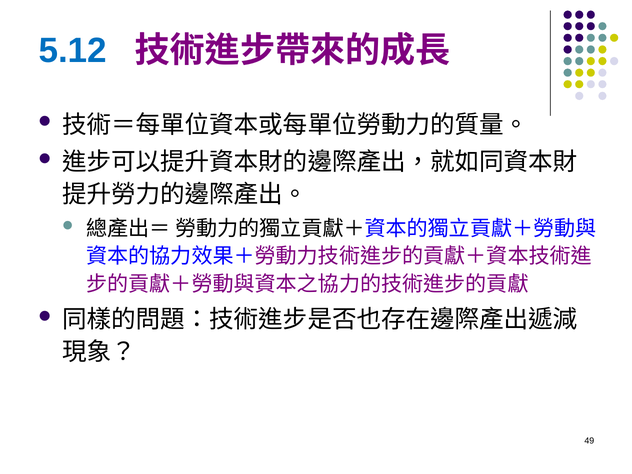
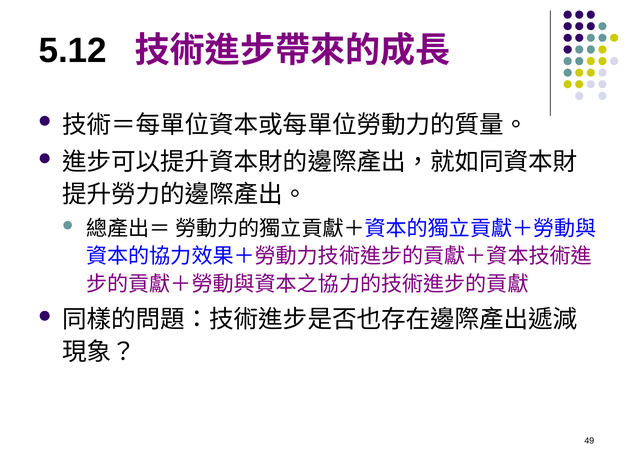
5.12 colour: blue -> black (73, 51)
